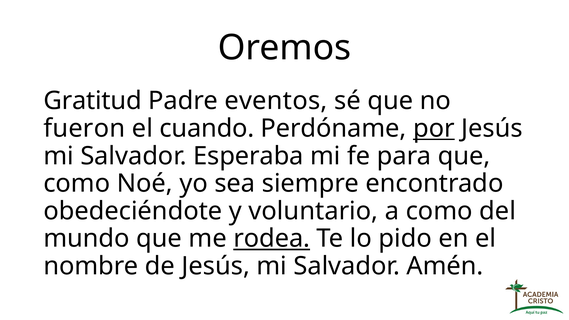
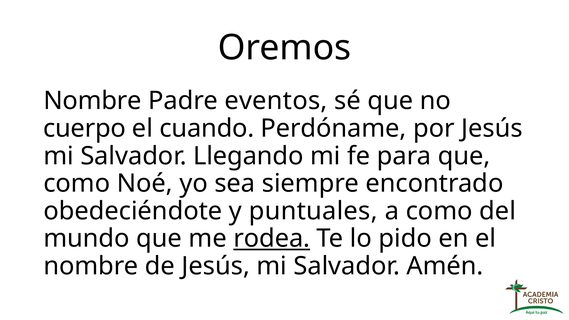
Gratitud: Gratitud -> Nombre (93, 101)
fueron: fueron -> cuerpo (84, 128)
por underline: present -> none (434, 128)
Esperaba: Esperaba -> Llegando (248, 156)
voluntario: voluntario -> puntuales (313, 211)
